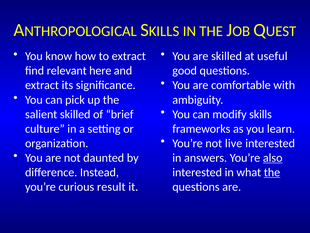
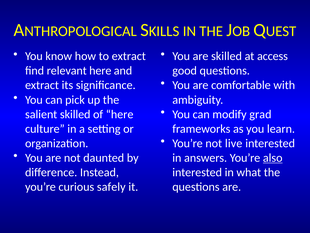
useful: useful -> access (272, 56)
skills: skills -> grad (260, 114)
of brief: brief -> here (120, 114)
the underline: present -> none (272, 172)
result: result -> safely (111, 186)
